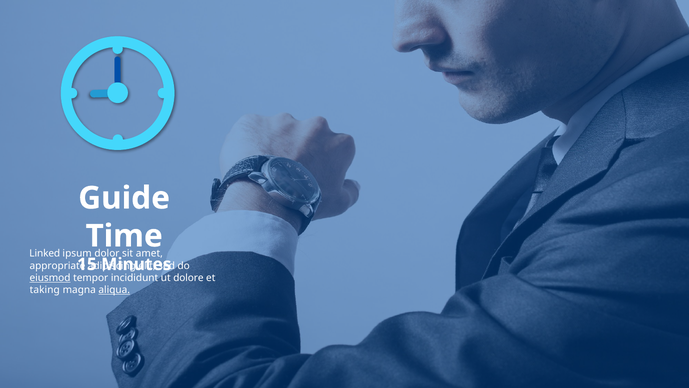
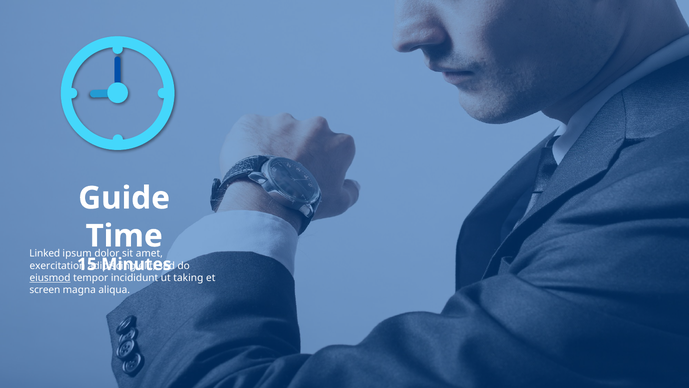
appropriate: appropriate -> exercitation (57, 265)
dolore: dolore -> taking (188, 277)
taking: taking -> screen (45, 290)
aliqua underline: present -> none (114, 290)
